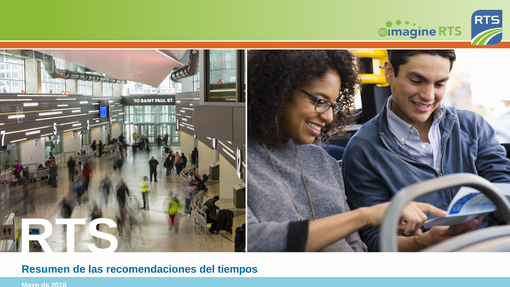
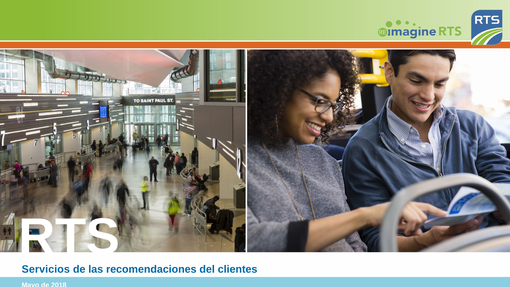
Resumen: Resumen -> Servicios (46, 269)
tiempos: tiempos -> clientes (238, 269)
